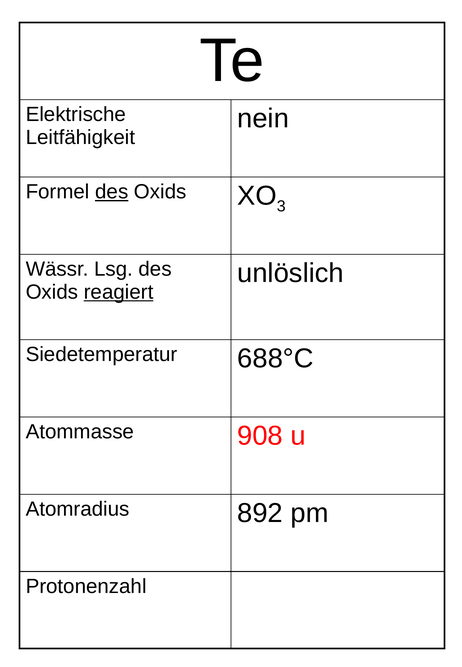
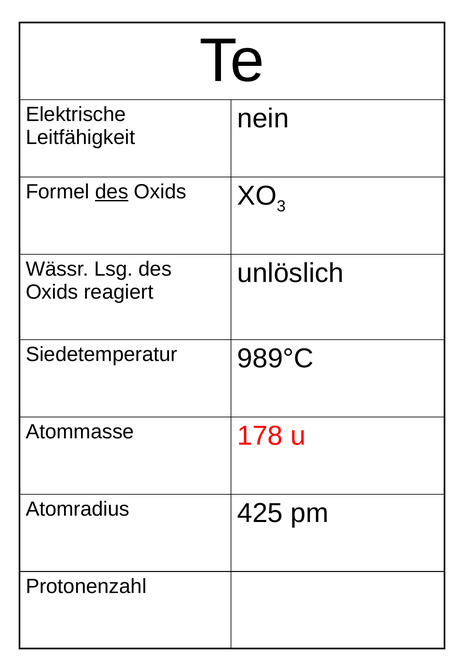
reagiert underline: present -> none (119, 292)
688°C: 688°C -> 989°C (275, 359)
908: 908 -> 178 (260, 436)
892: 892 -> 425 (260, 513)
